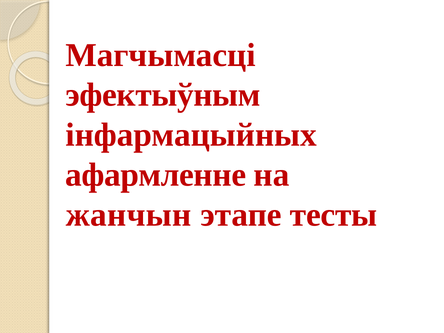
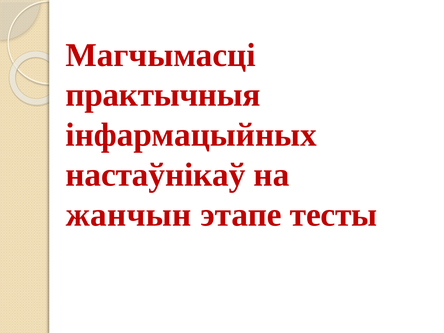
эфектыўным: эфектыўным -> практычныя (163, 95)
афармленне: афармленне -> настаўнікаў (155, 175)
